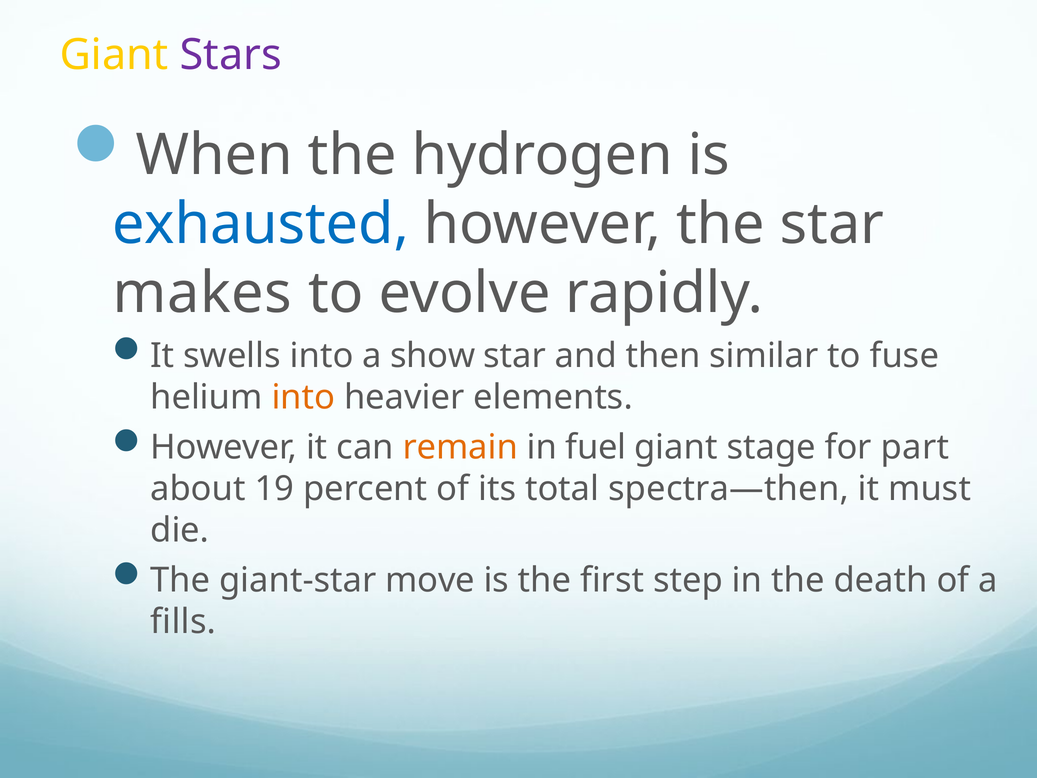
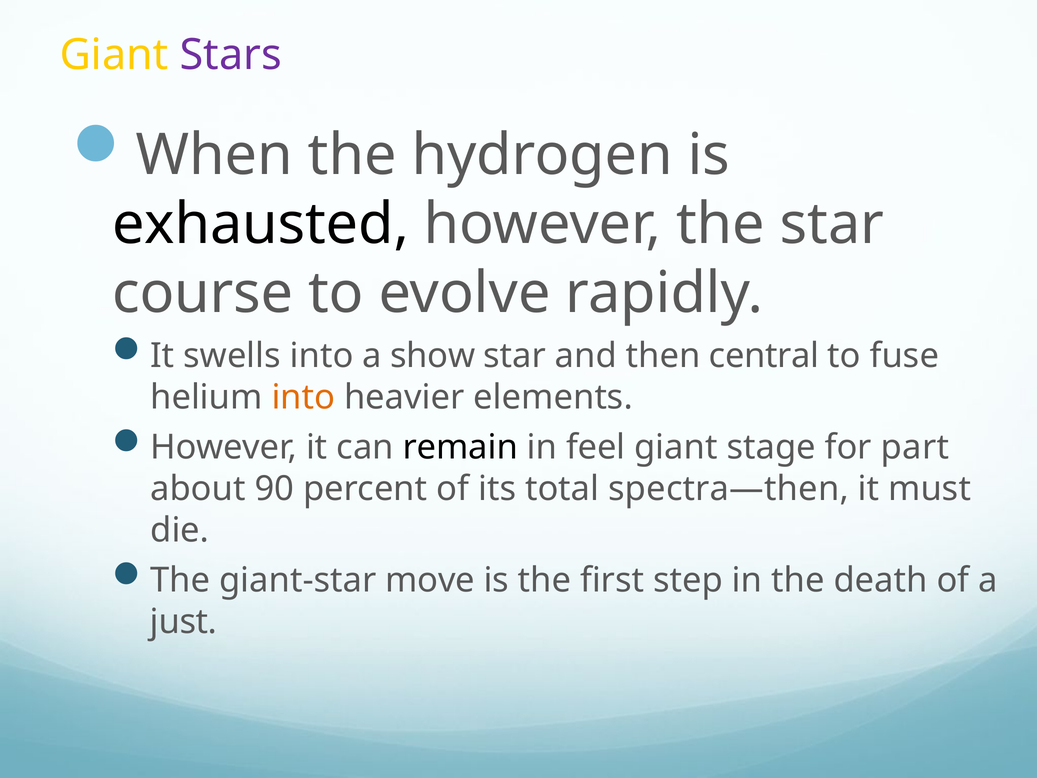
exhausted colour: blue -> black (261, 224)
makes: makes -> course (203, 293)
similar: similar -> central (764, 356)
remain colour: orange -> black (460, 447)
fuel: fuel -> feel (596, 447)
19: 19 -> 90 (274, 489)
fills: fills -> just (184, 622)
